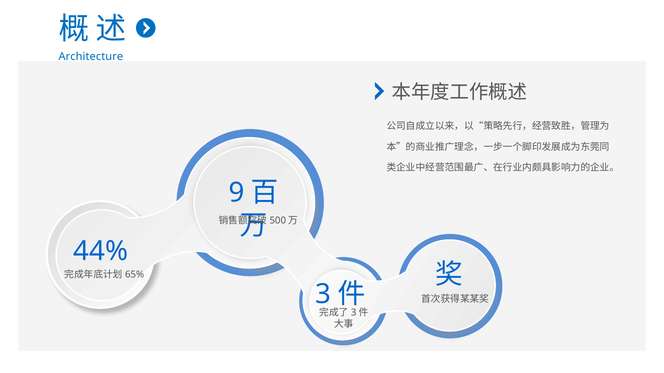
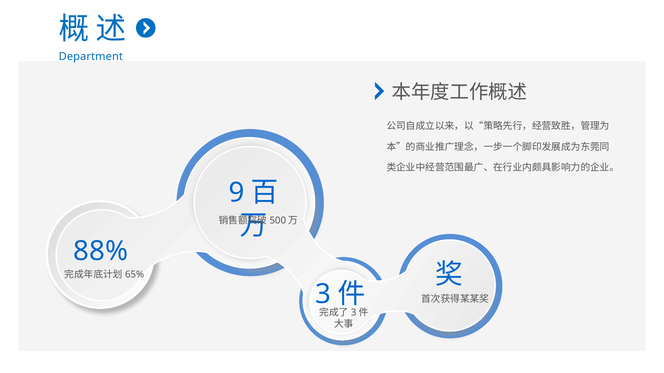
Architecture: Architecture -> Department (91, 57)
44%: 44% -> 88% (101, 252)
